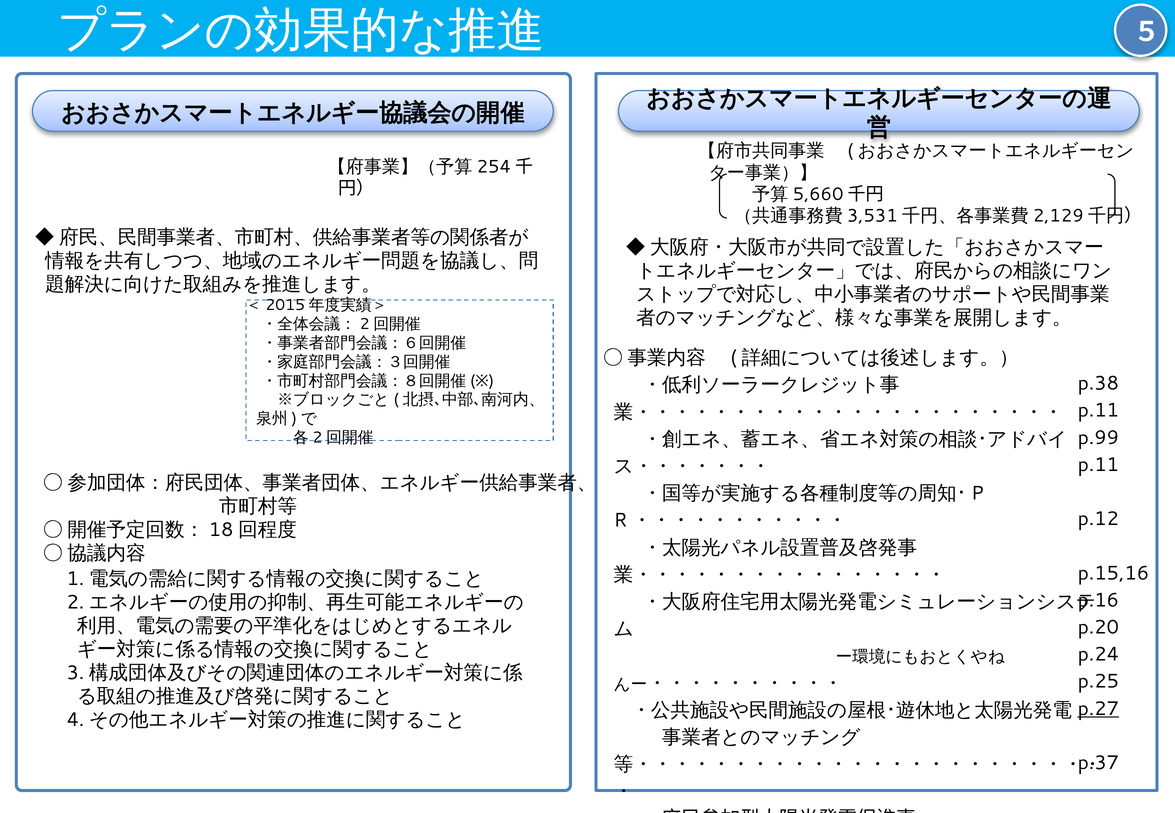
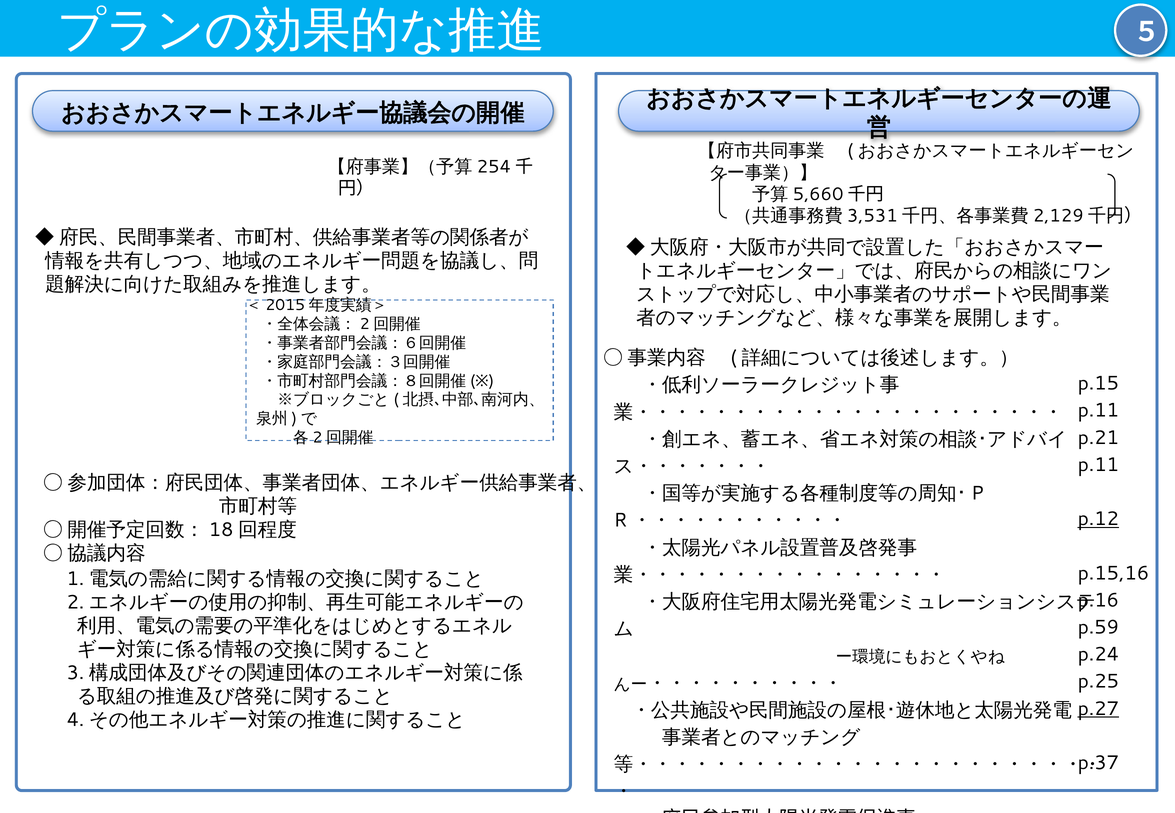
p.38: p.38 -> p.15 (1098, 384)
p.99: p.99 -> p.21 (1098, 438)
p.12 underline: none -> present (1098, 519)
p.20: p.20 -> p.59 (1098, 628)
